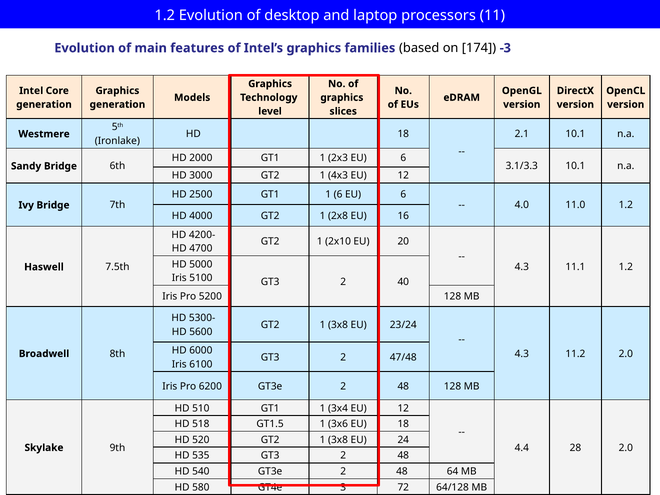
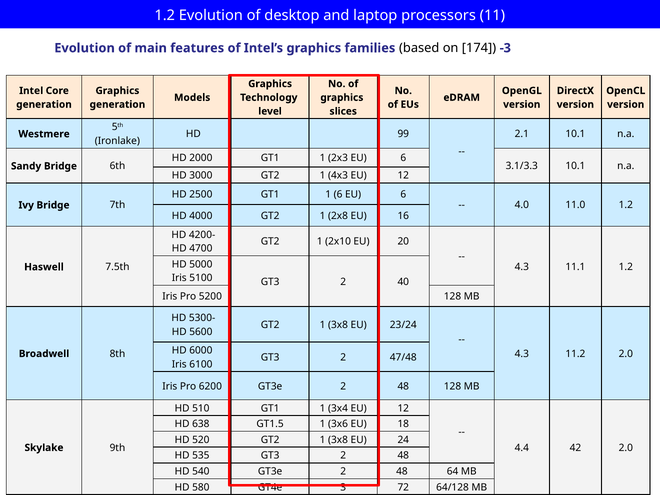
HD 18: 18 -> 99 (403, 134)
518: 518 -> 638 (201, 424)
28: 28 -> 42 (575, 448)
